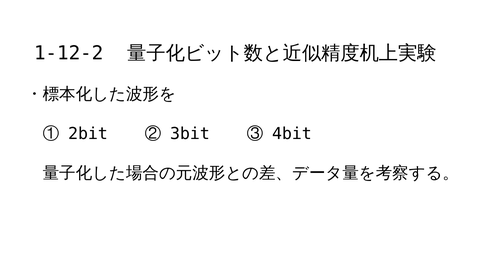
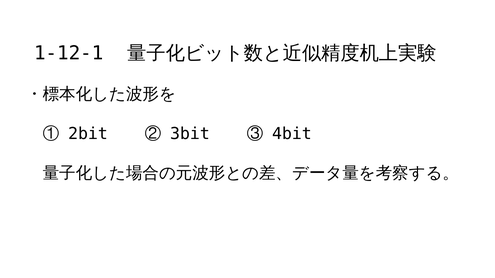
1-12-2: 1-12-2 -> 1-12-1 (69, 53)
